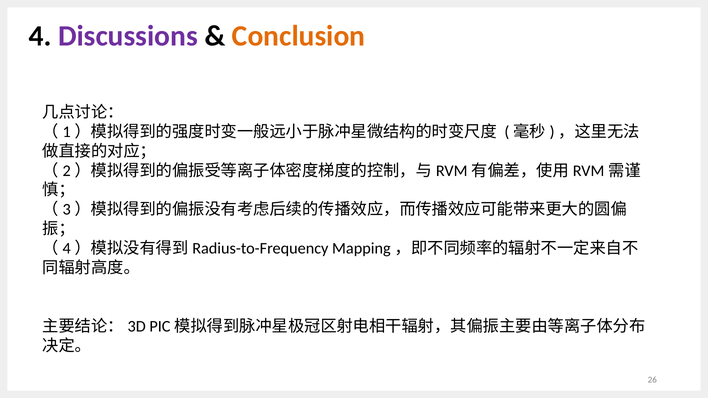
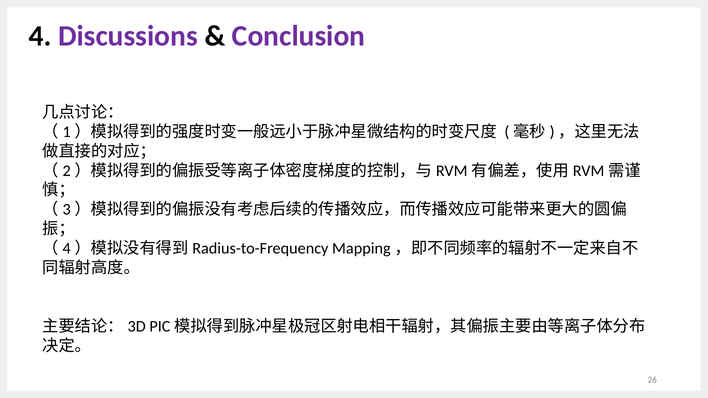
Conclusion colour: orange -> purple (299, 36)
